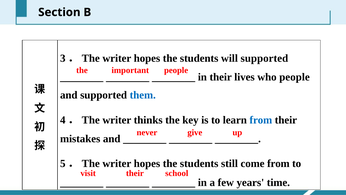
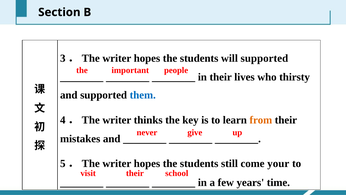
who people: people -> thirsty (295, 77)
from colour: blue -> orange (261, 120)
come from: from -> your (278, 163)
